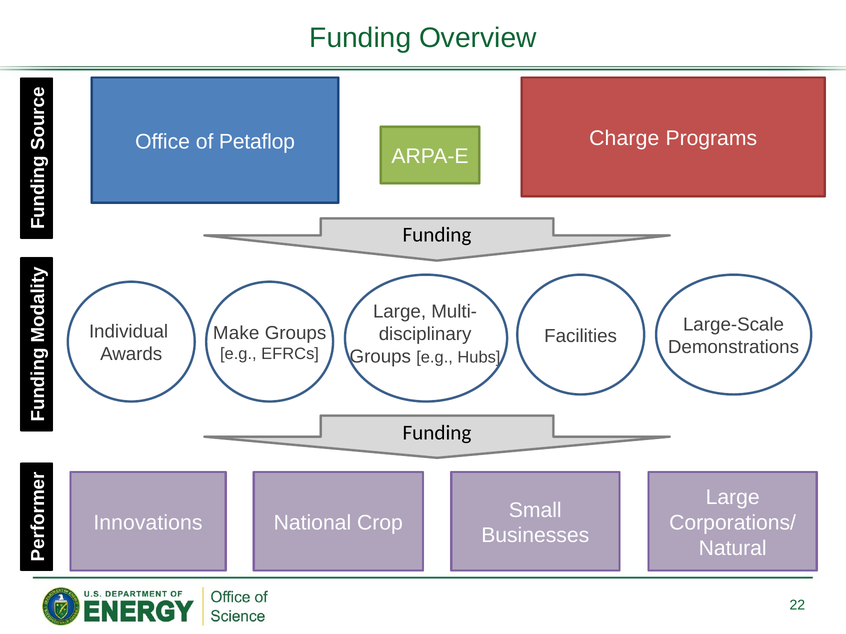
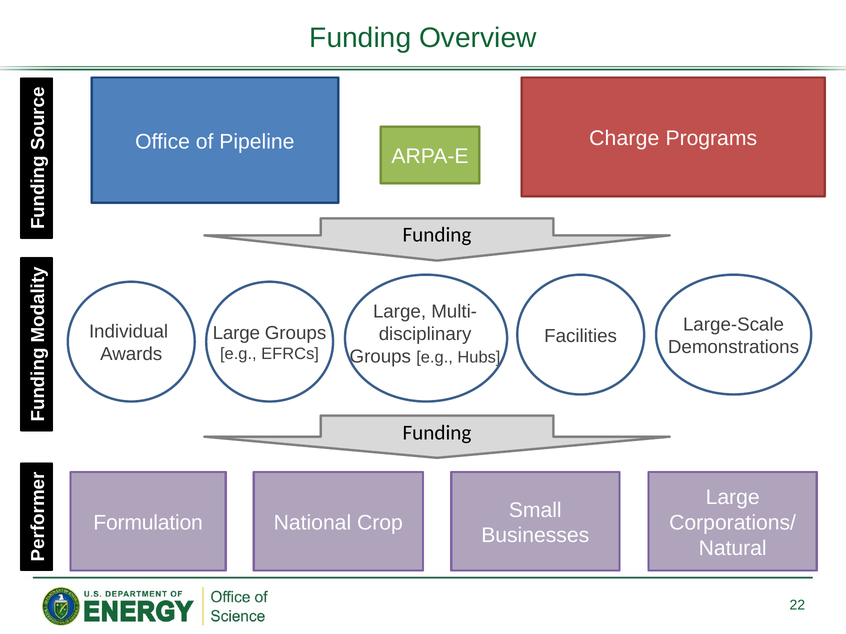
Petaflop: Petaflop -> Pipeline (257, 142)
Make: Make -> Large (236, 333)
Innovations: Innovations -> Formulation (148, 523)
